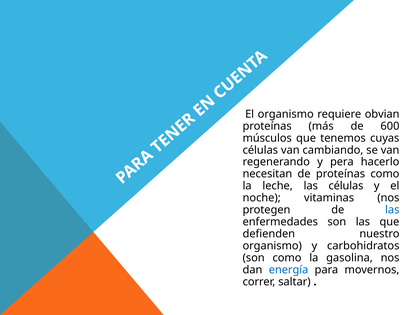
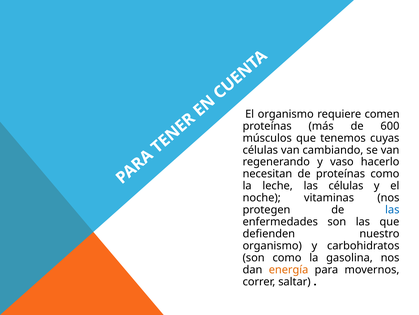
obvian: obvian -> comen (382, 114)
pera: pera -> vaso (342, 162)
energía colour: blue -> orange (289, 269)
